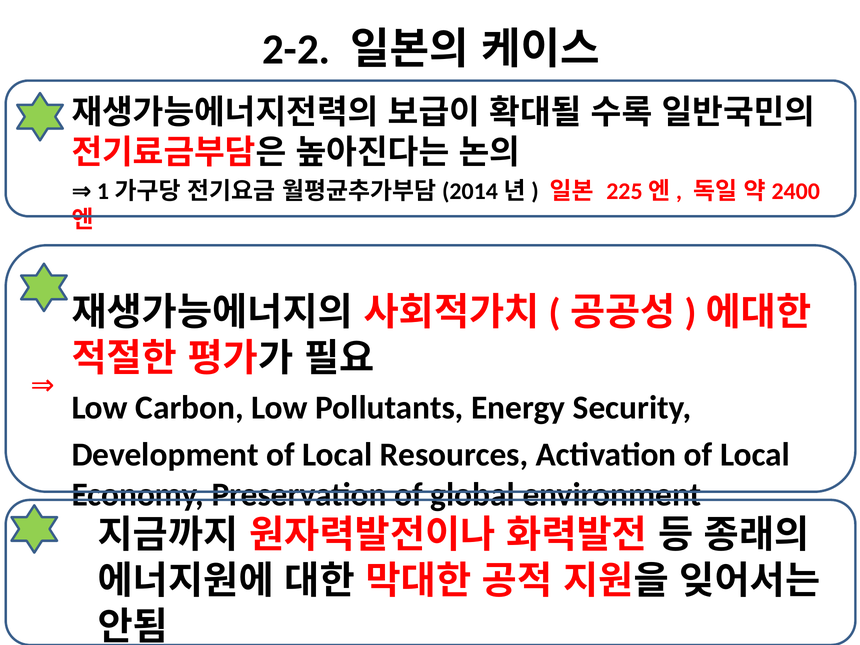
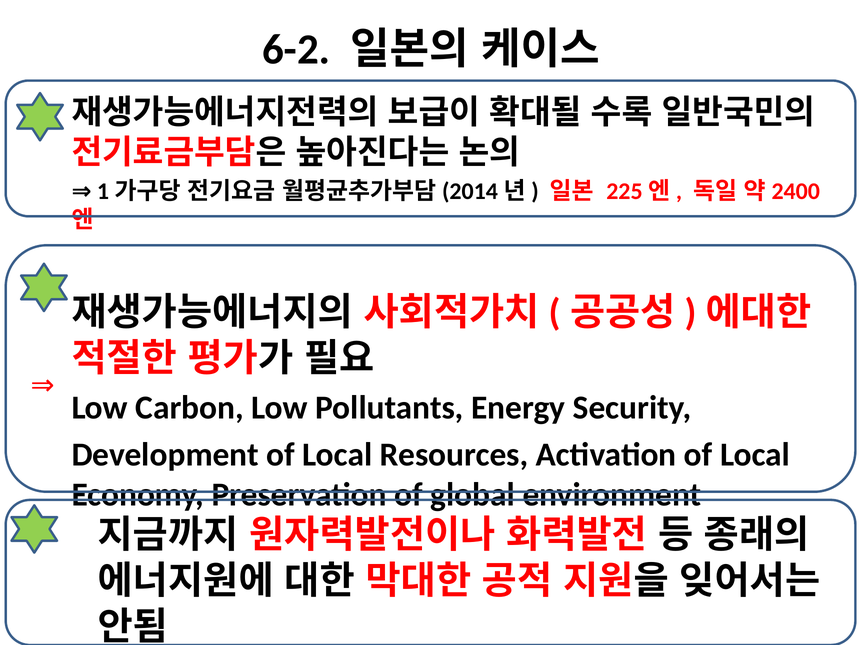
2-2: 2-2 -> 6-2 (296, 49)
